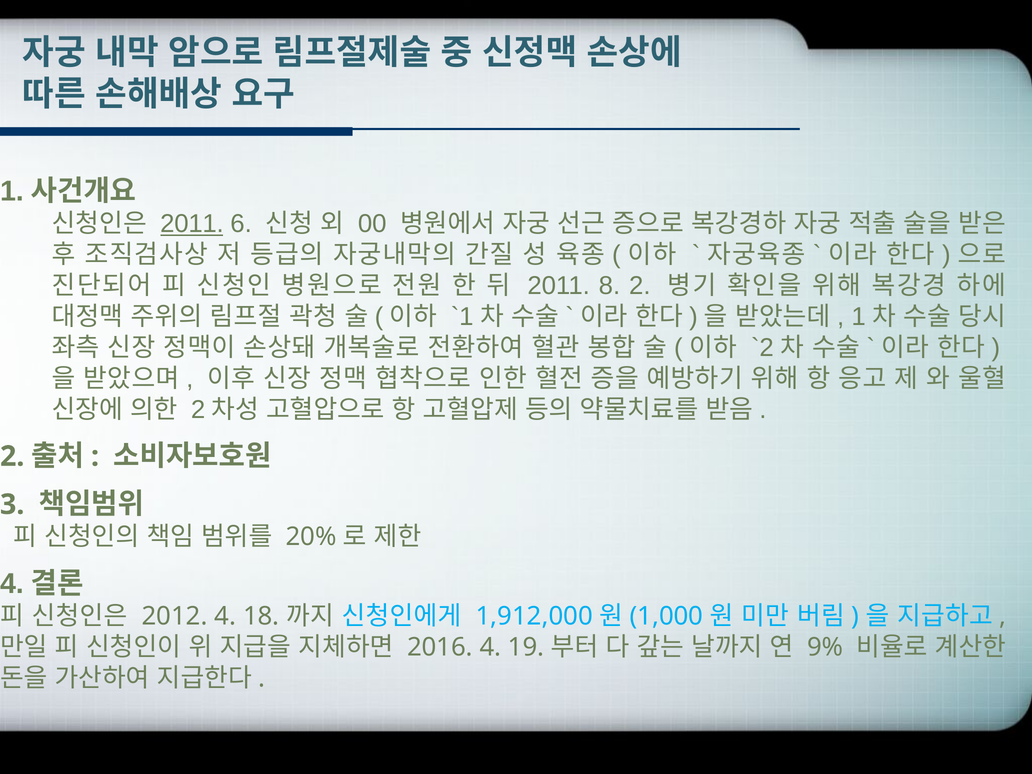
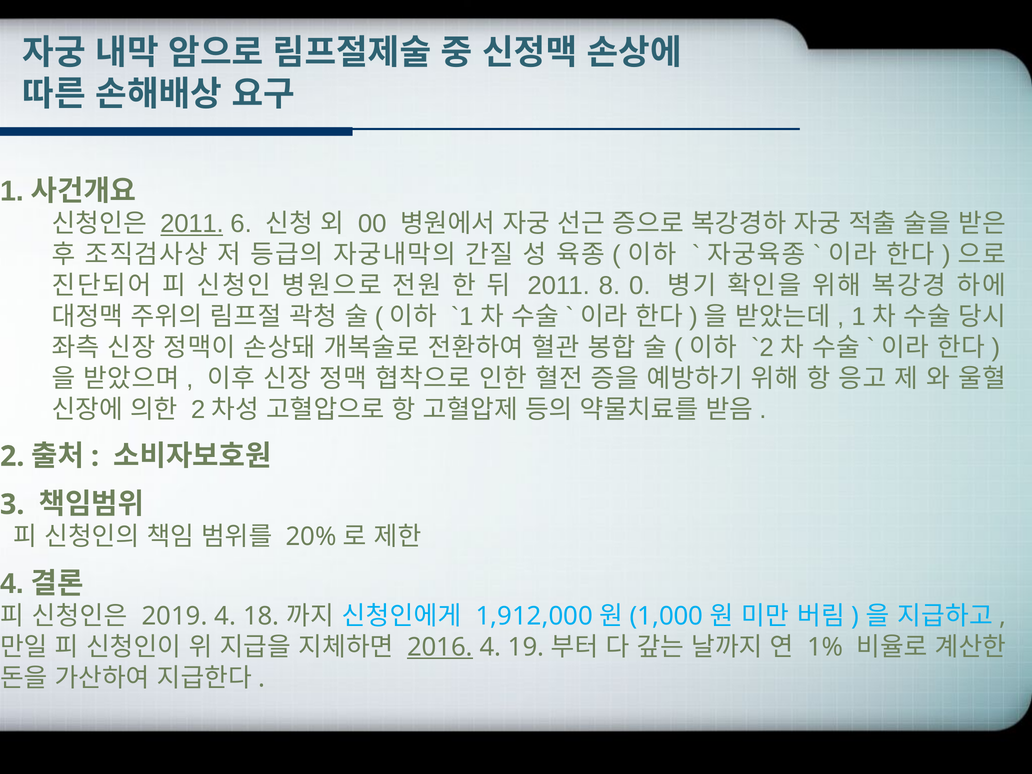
8 2: 2 -> 0 (640, 286)
2012: 2012 -> 2019 (175, 616)
2016 underline: none -> present (440, 647)
9%: 9% -> 1% (825, 647)
